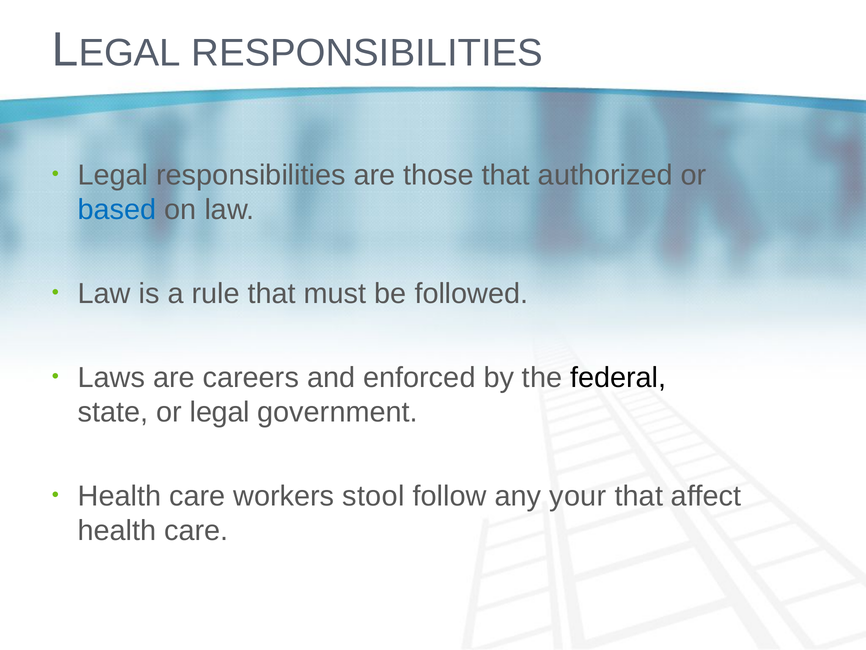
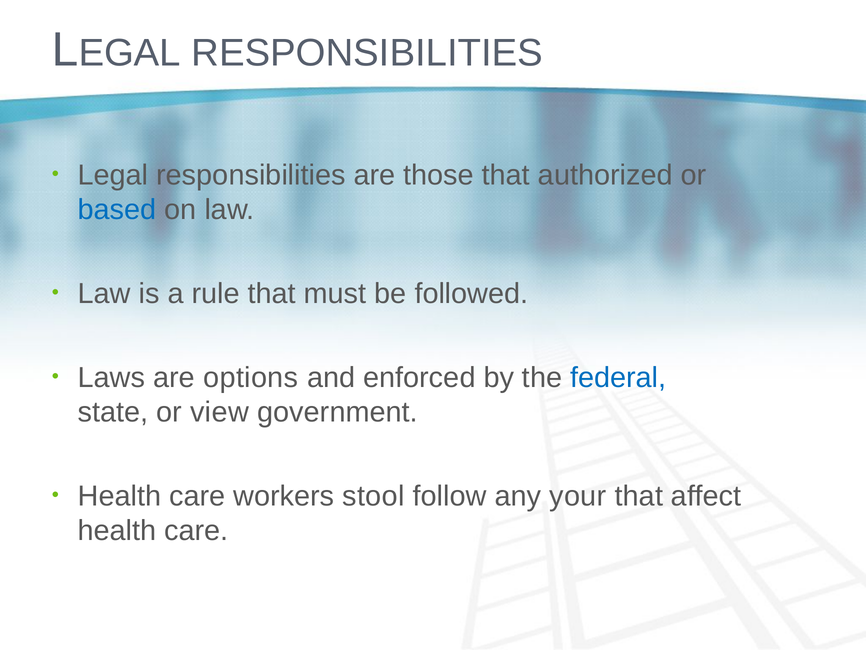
careers: careers -> options (251, 377)
federal colour: black -> blue (618, 377)
or legal: legal -> view (220, 412)
